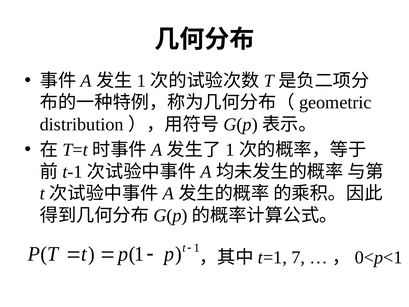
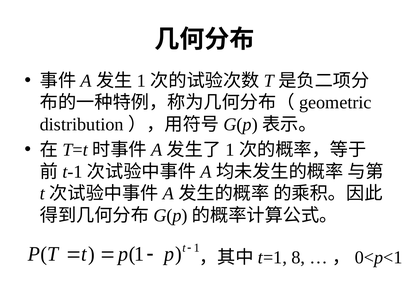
7: 7 -> 8 (298, 257)
